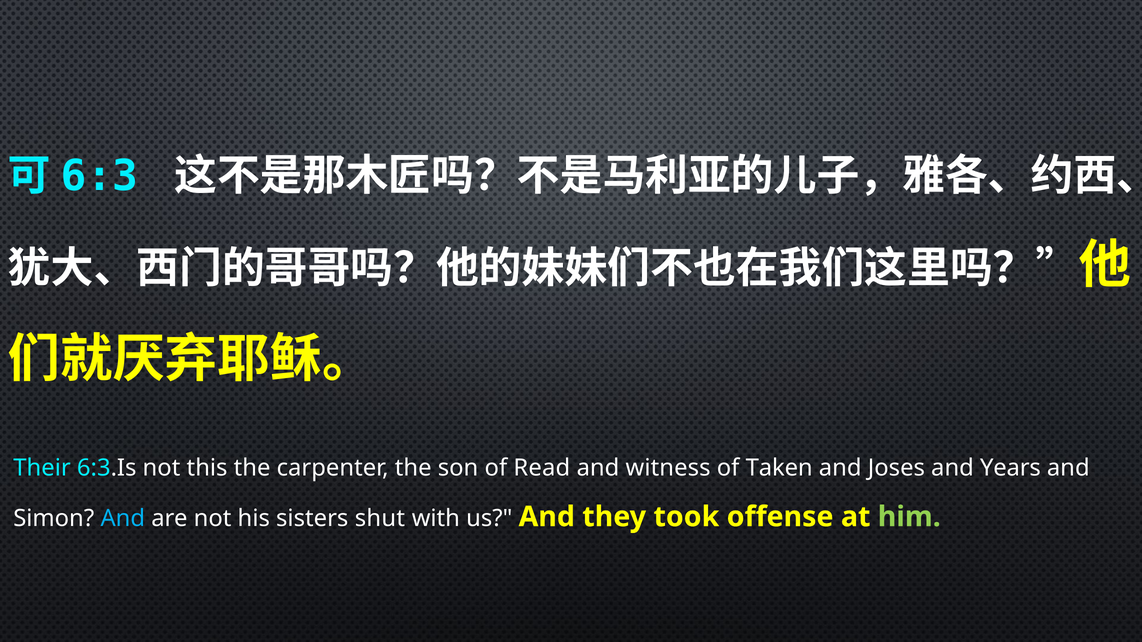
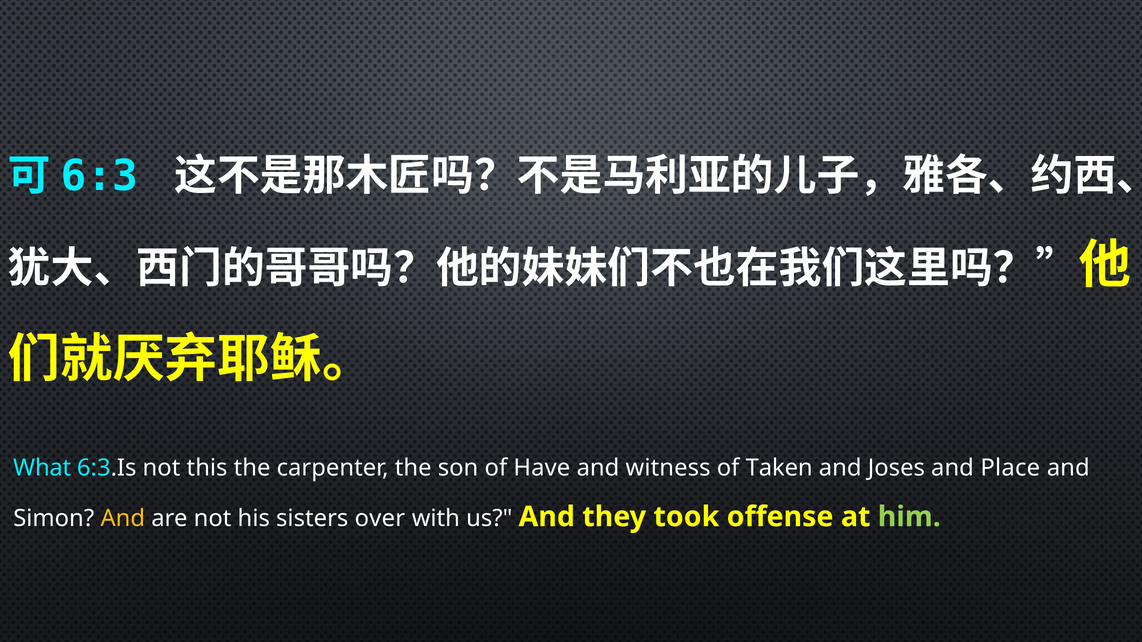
Their: Their -> What (42, 468)
Read: Read -> Have (542, 468)
Years: Years -> Place (1010, 468)
And colour: light blue -> yellow (123, 519)
shut: shut -> over (380, 519)
